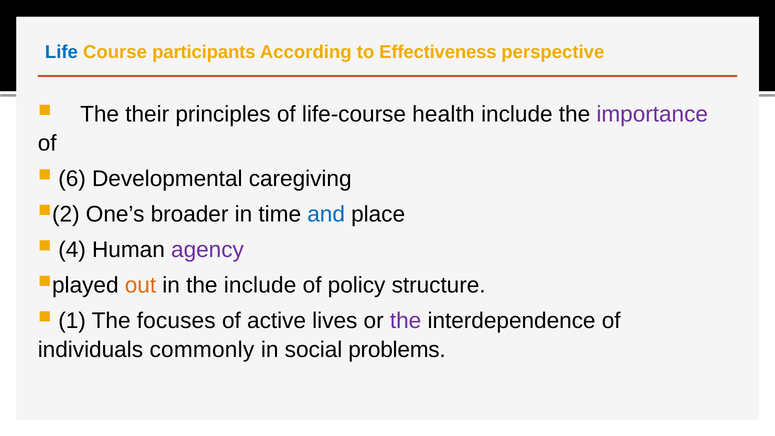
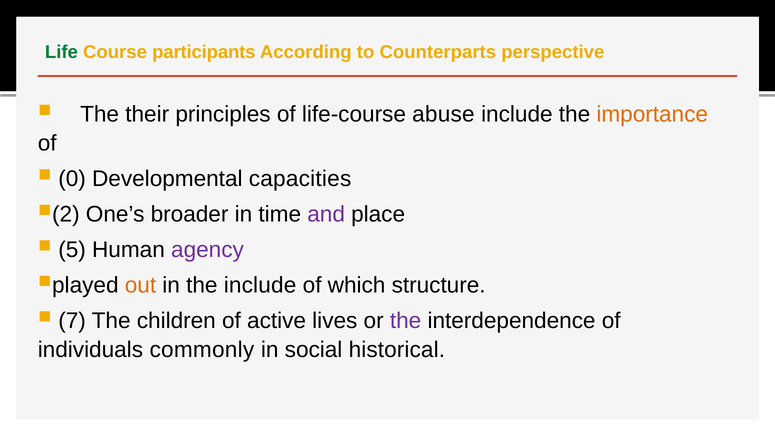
Life colour: blue -> green (61, 52)
Effectiveness: Effectiveness -> Counterparts (438, 52)
health: health -> abuse (443, 114)
importance colour: purple -> orange (652, 114)
6: 6 -> 0 (72, 179)
caregiving: caregiving -> capacities (300, 179)
and colour: blue -> purple (326, 214)
4: 4 -> 5 (72, 250)
policy: policy -> which (357, 285)
1: 1 -> 7 (72, 321)
focuses: focuses -> children (176, 321)
problems: problems -> historical (397, 350)
